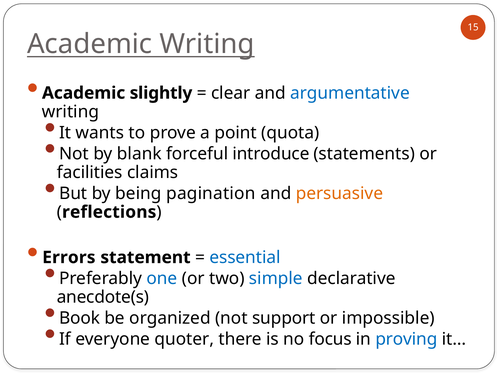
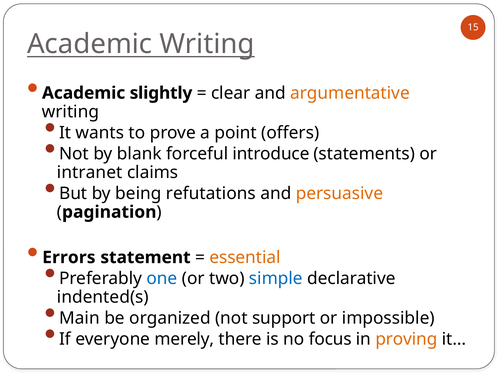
argumentative colour: blue -> orange (350, 93)
quota: quota -> offers (290, 133)
facilities: facilities -> intranet (90, 172)
pagination: pagination -> refutations (211, 193)
reflections: reflections -> pagination (109, 212)
essential colour: blue -> orange (245, 257)
anecdote(s: anecdote(s -> indented(s (103, 297)
Book: Book -> Main (79, 318)
quoter: quoter -> merely (184, 339)
proving colour: blue -> orange (406, 339)
